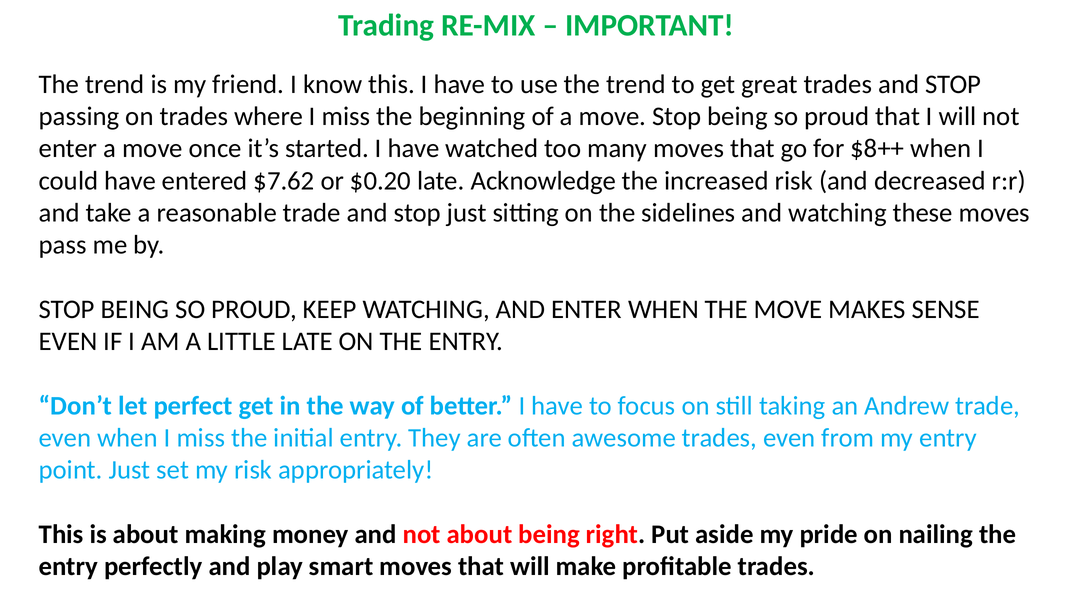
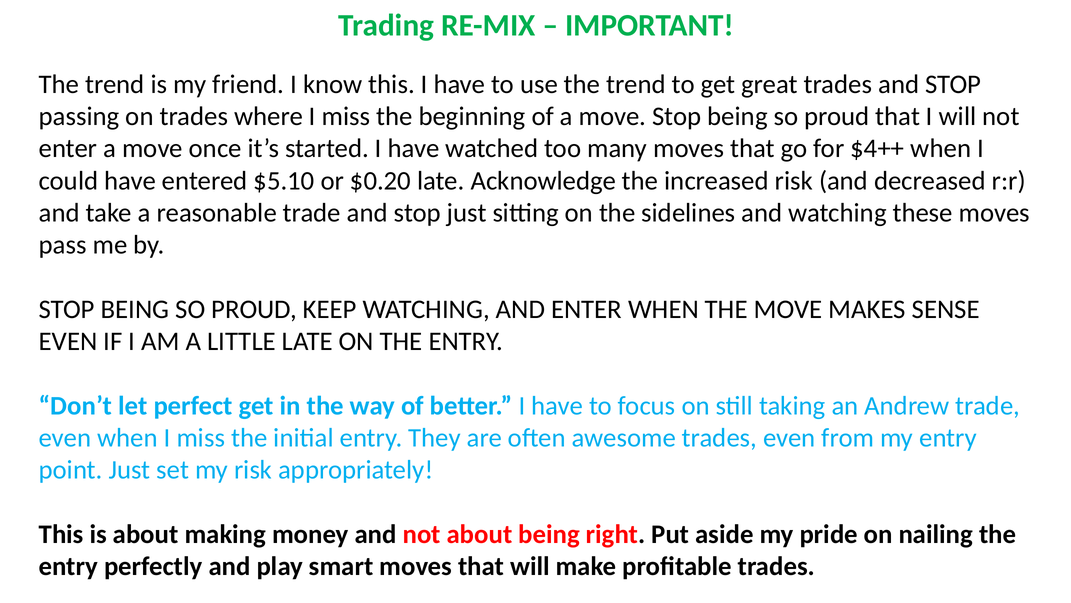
$8++: $8++ -> $4++ (877, 148)
$7.62: $7.62 -> $5.10 (284, 181)
